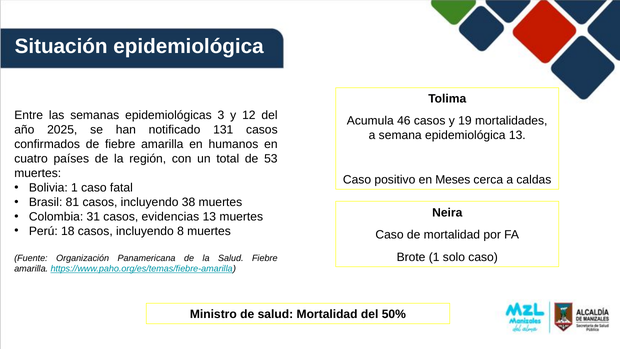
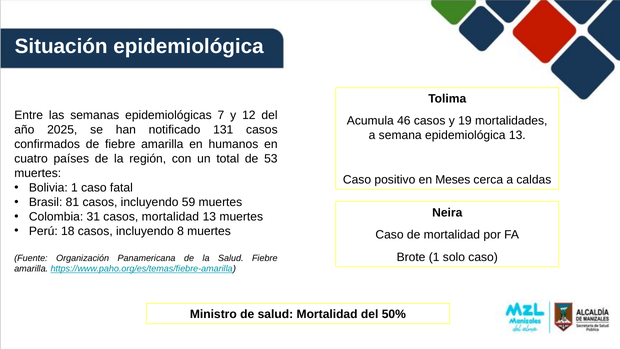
3: 3 -> 7 (221, 115)
38: 38 -> 59 (189, 202)
casos evidencias: evidencias -> mortalidad (170, 217)
